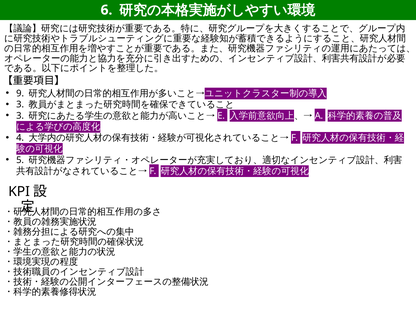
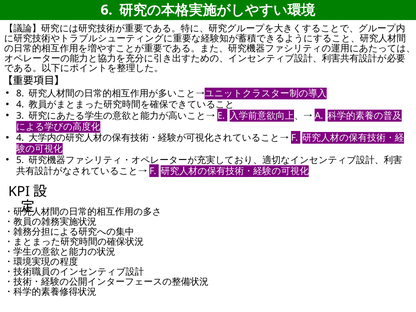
9: 9 -> 8 (20, 93)
3: 3 -> 4 (20, 105)
